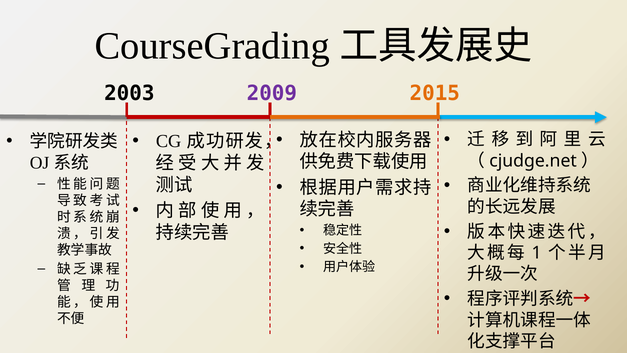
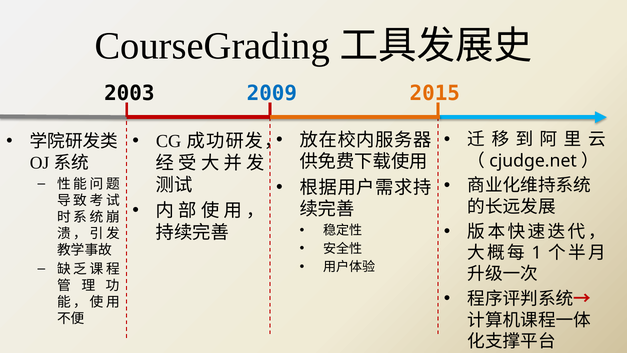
2009 colour: purple -> blue (272, 93)
